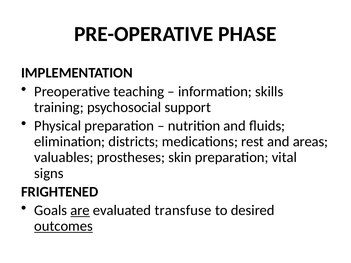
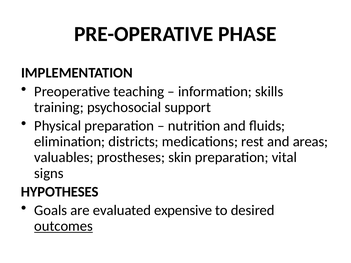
FRIGHTENED: FRIGHTENED -> HYPOTHESES (60, 192)
are underline: present -> none (80, 211)
transfuse: transfuse -> expensive (183, 211)
